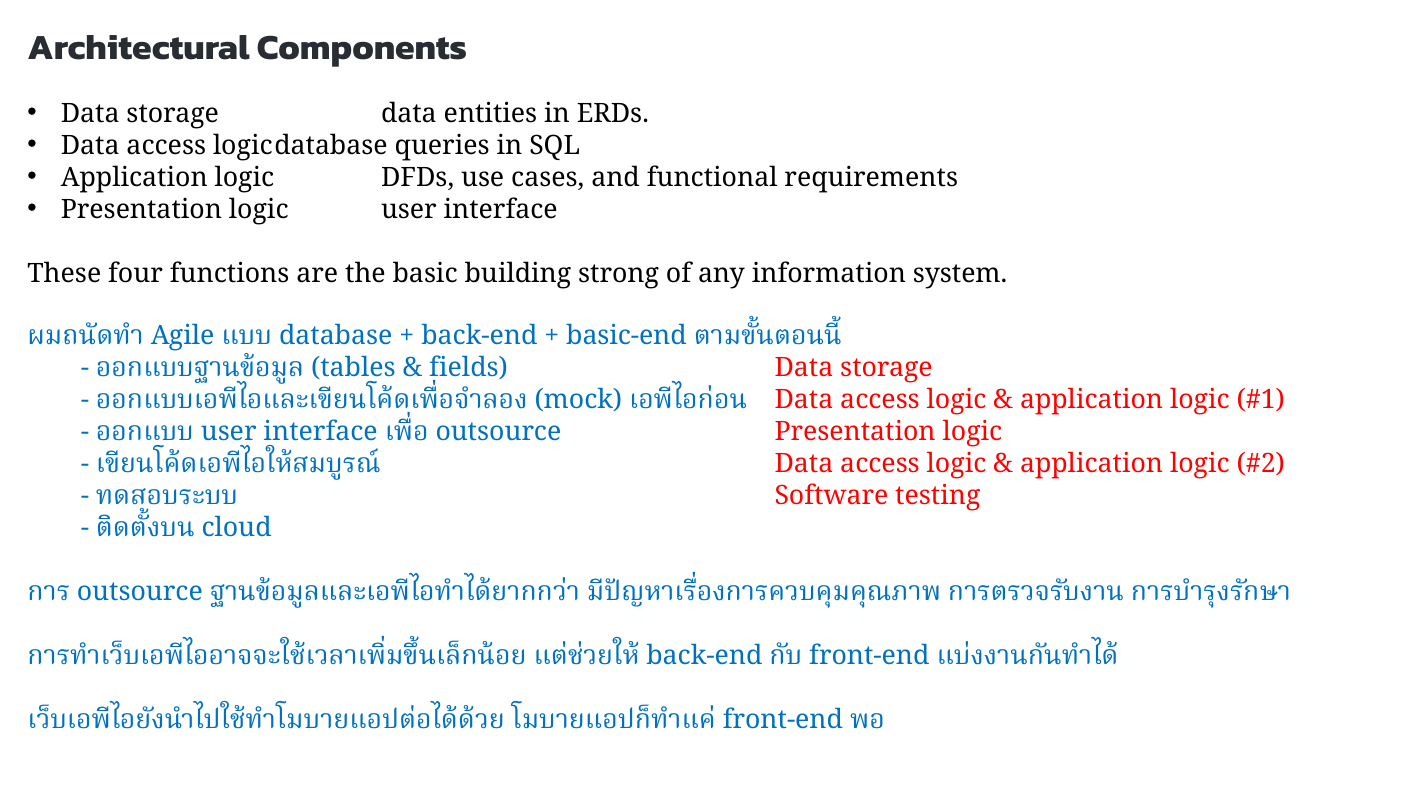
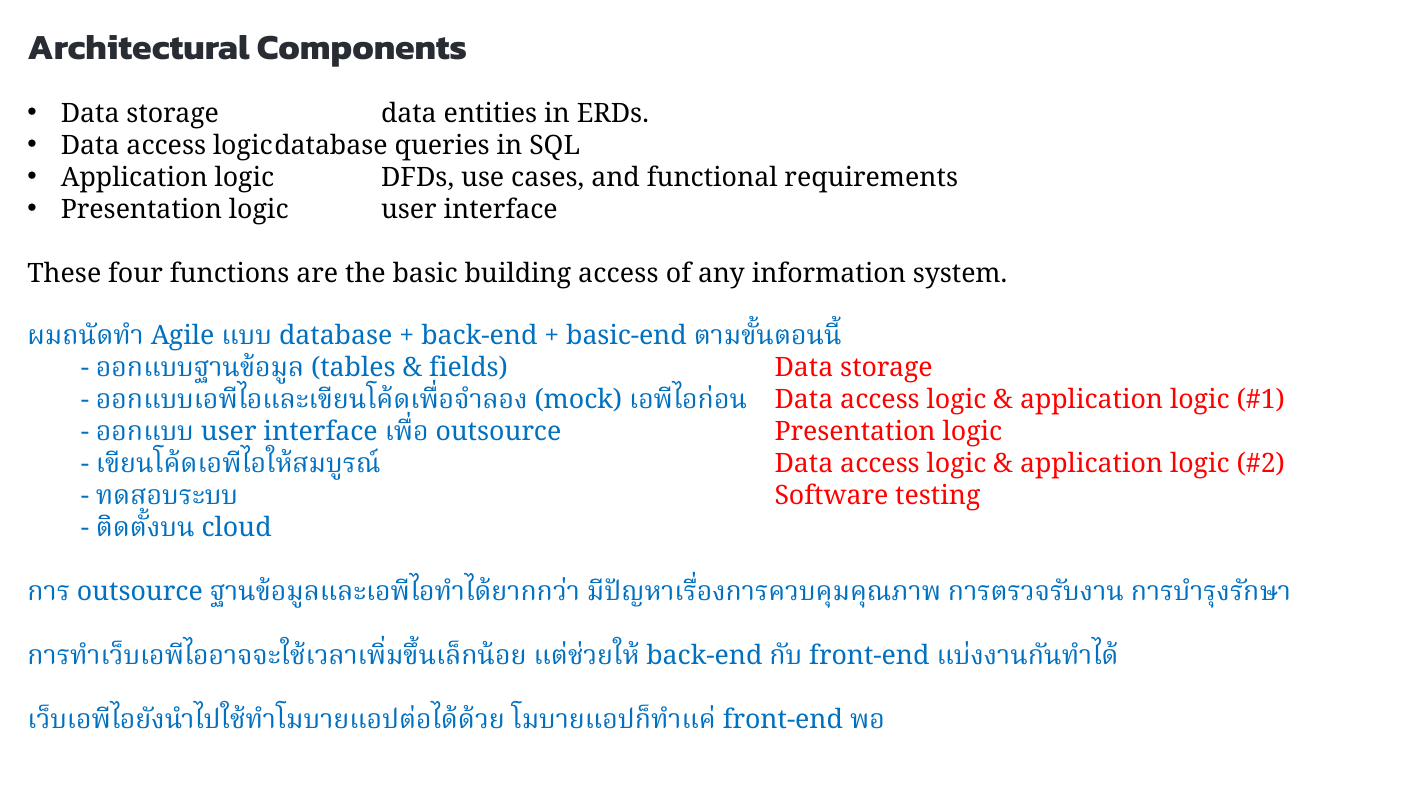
building strong: strong -> access (618, 274)
